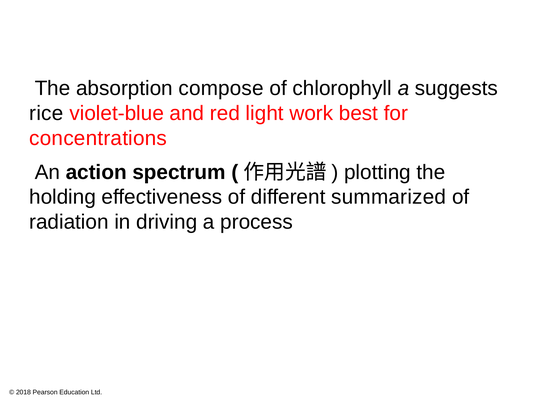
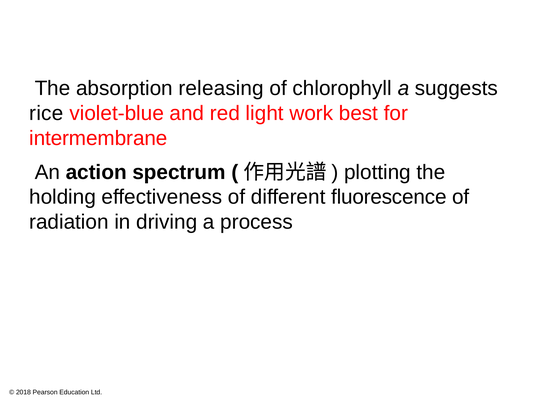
compose: compose -> releasing (221, 88)
concentrations: concentrations -> intermembrane (98, 138)
summarized: summarized -> fluorescence (389, 197)
